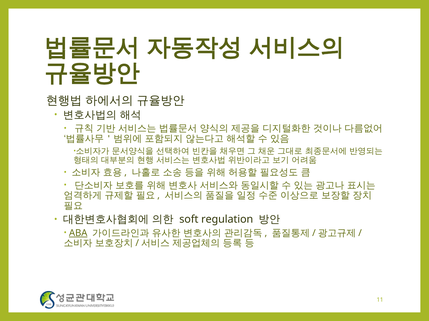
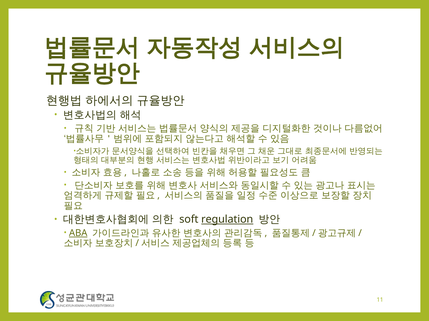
regulation underline: none -> present (227, 220)
